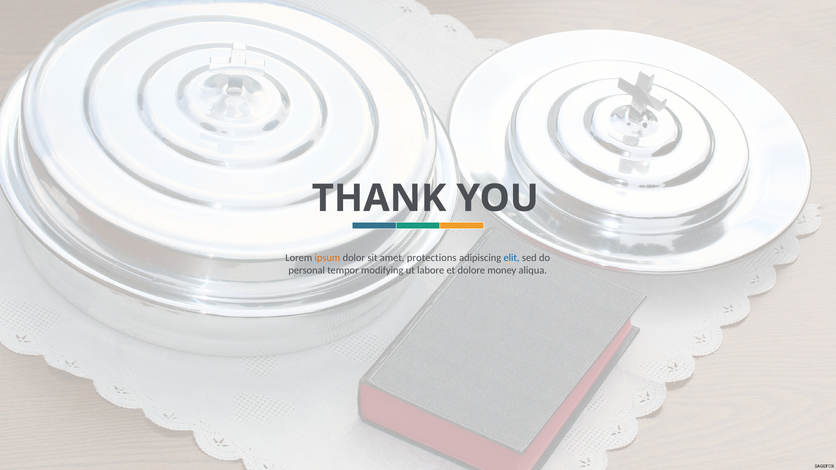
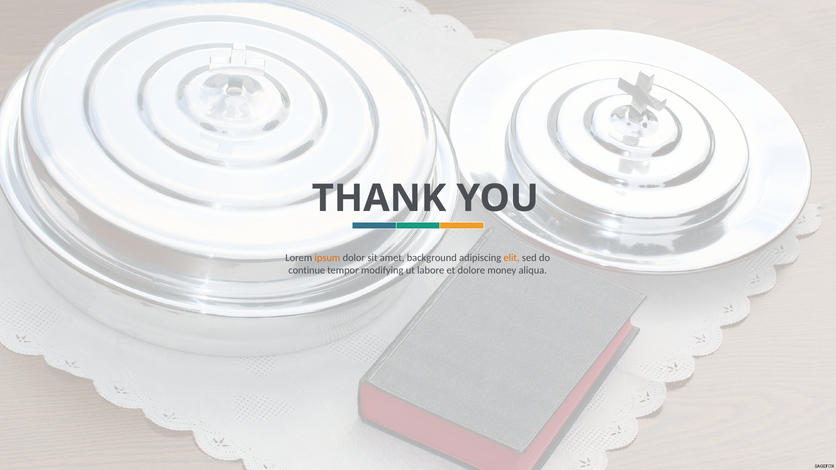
protections: protections -> background (432, 258)
elit colour: blue -> orange (512, 258)
personal: personal -> continue (307, 271)
